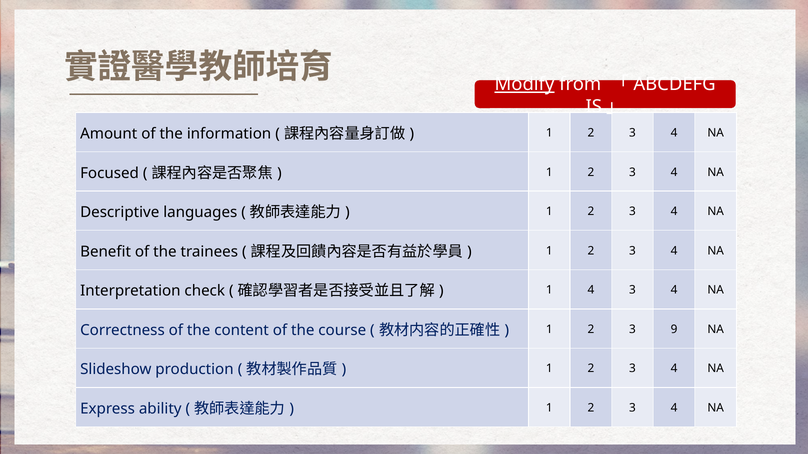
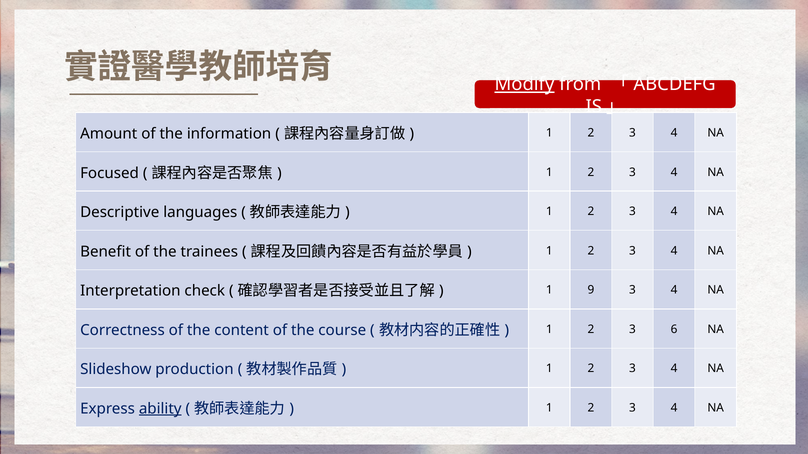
1 4: 4 -> 9 (591, 290)
9: 9 -> 6 (674, 330)
ability underline: none -> present (160, 409)
